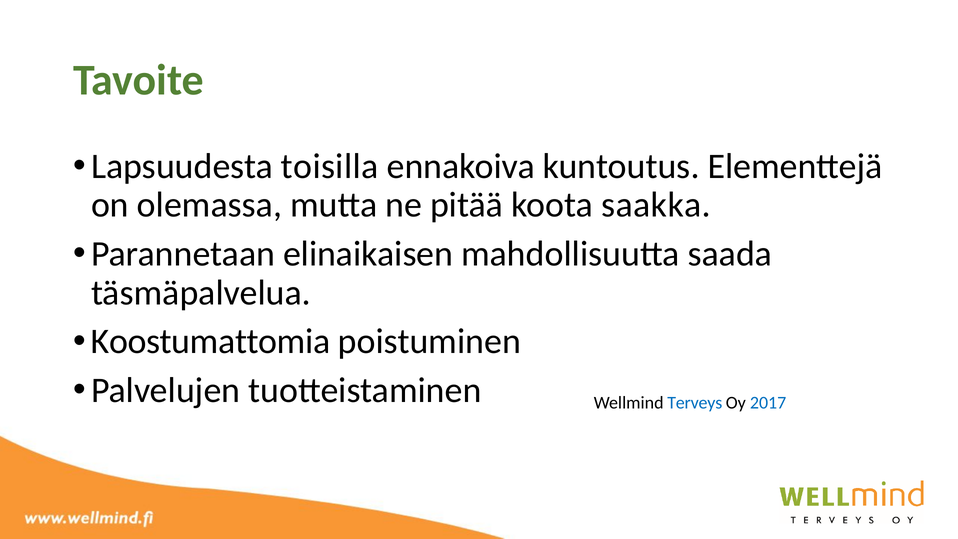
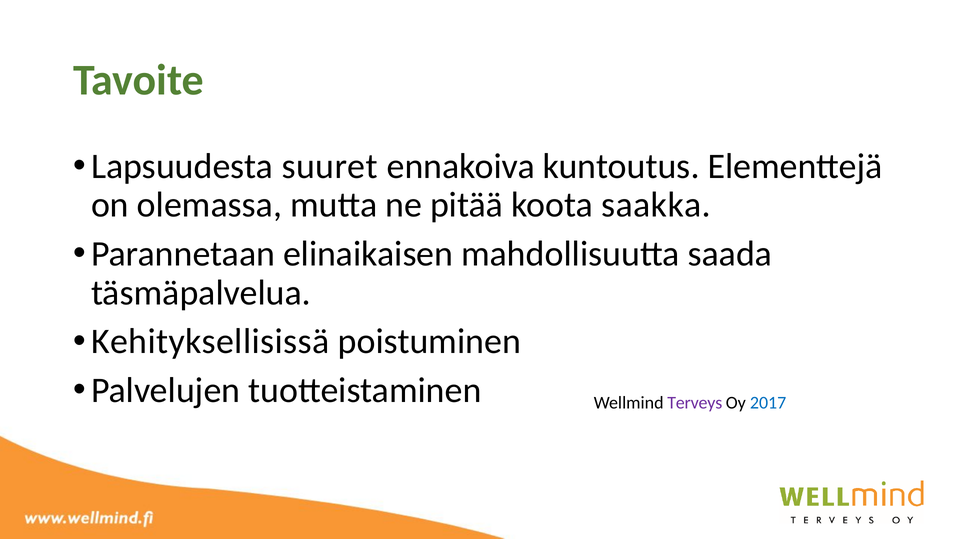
toisilla: toisilla -> suuret (330, 166)
Koostumattomia: Koostumattomia -> Kehityksellisissä (210, 341)
Terveys colour: blue -> purple (695, 403)
